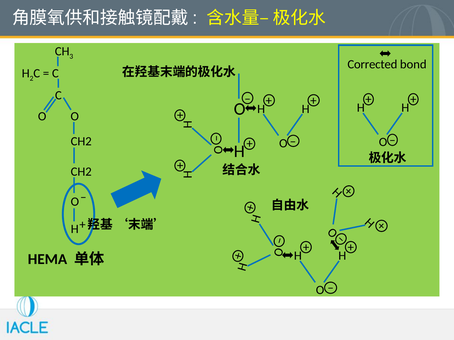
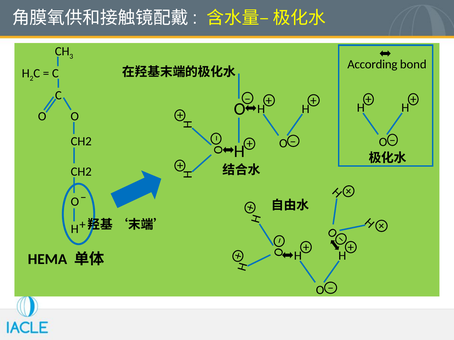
Corrected: Corrected -> According (372, 65)
